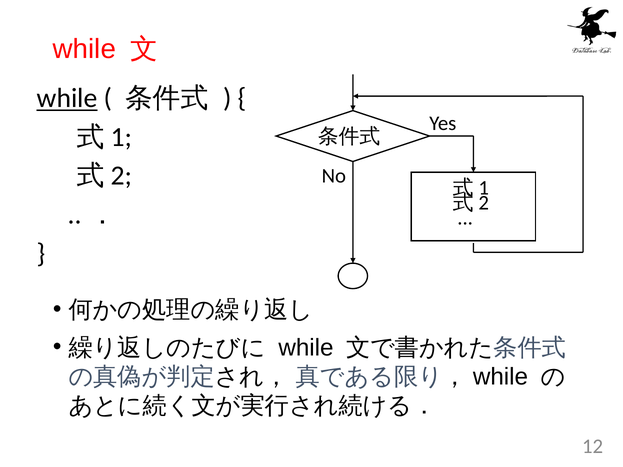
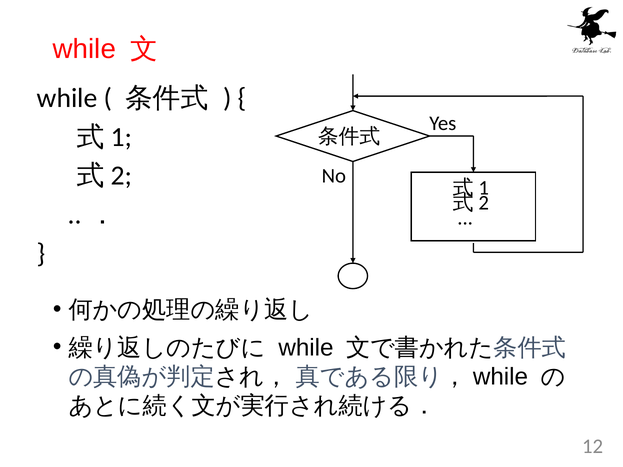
while underline: present -> none (67, 98)
